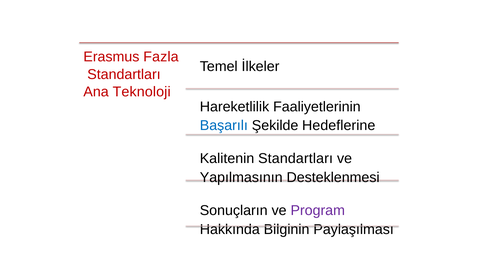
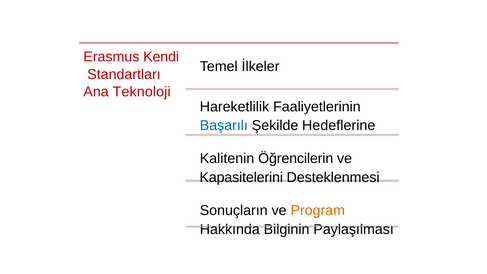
Fazla: Fazla -> Kendi (161, 57)
Kalitenin Standartları: Standartları -> Öğrencilerin (296, 159)
Yapılmasının: Yapılmasının -> Kapasitelerini (241, 178)
Program colour: purple -> orange (318, 211)
